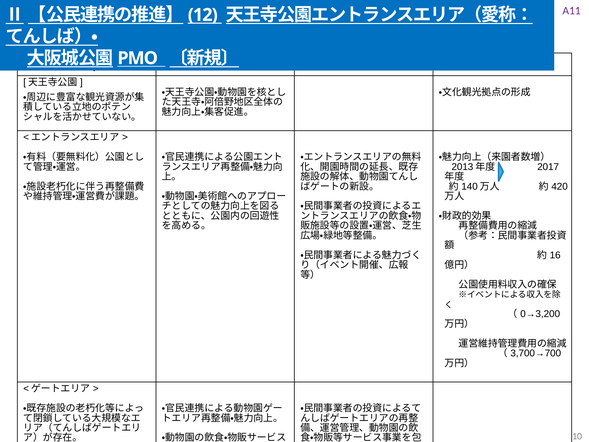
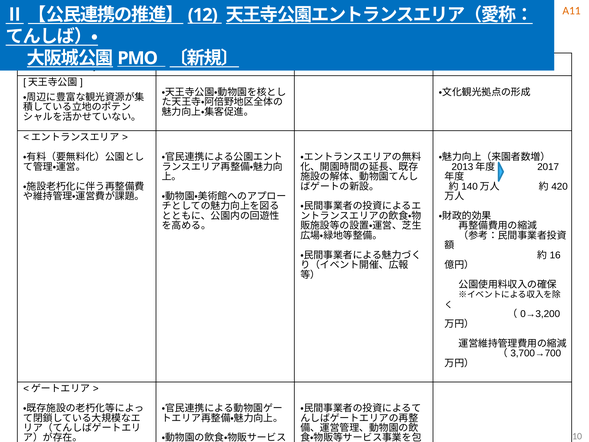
A11 colour: purple -> orange (572, 11)
